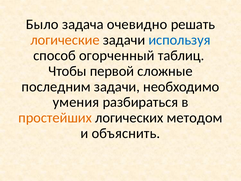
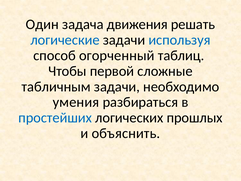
Было: Было -> Один (42, 24)
очевидно: очевидно -> движения (137, 24)
логические colour: orange -> blue (65, 40)
последним: последним -> табличным (56, 87)
простейших colour: orange -> blue (55, 118)
методом: методом -> прошлых (195, 118)
